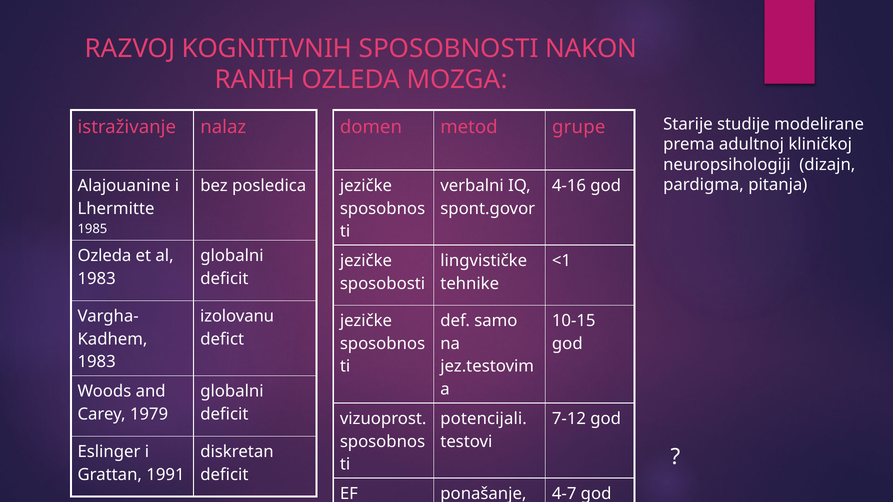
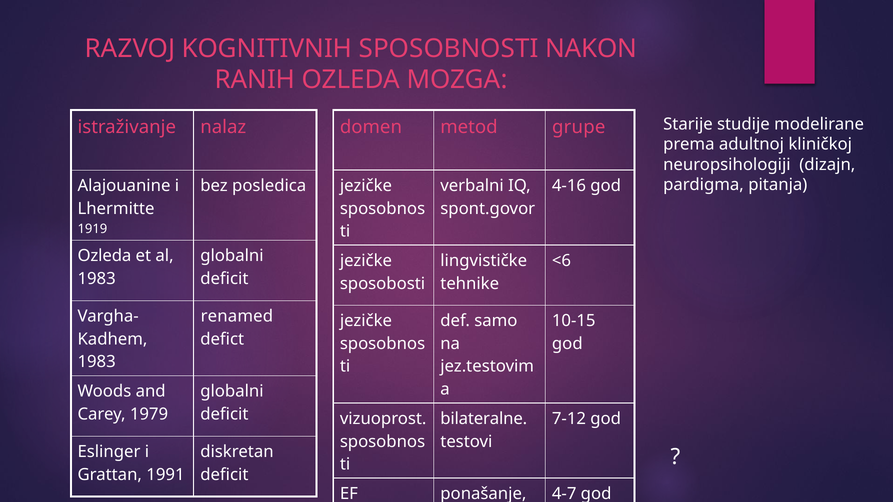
1985: 1985 -> 1919 (92, 229)
<1: <1 -> <6 (562, 261)
izolovanu: izolovanu -> renamed (237, 317)
potencijali: potencijali -> bilateralne (484, 419)
